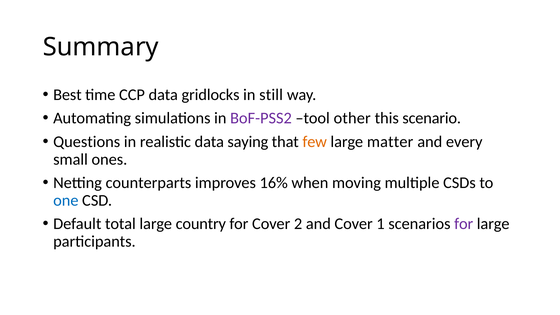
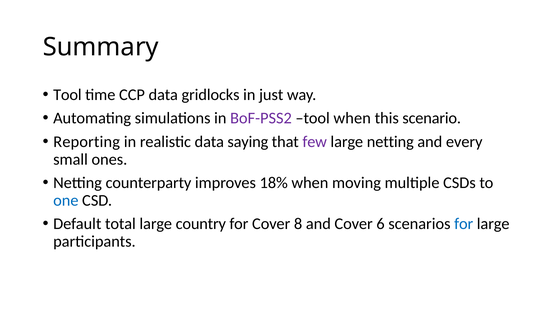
Best: Best -> Tool (67, 95)
still: still -> just (271, 95)
tool other: other -> when (352, 118)
Questions: Questions -> Reporting (87, 142)
few colour: orange -> purple (315, 142)
large matter: matter -> netting (390, 142)
counterparts: counterparts -> counterparty (148, 183)
16%: 16% -> 18% (274, 183)
2: 2 -> 8 (298, 224)
1: 1 -> 6 (381, 224)
for colour: purple -> blue (464, 224)
